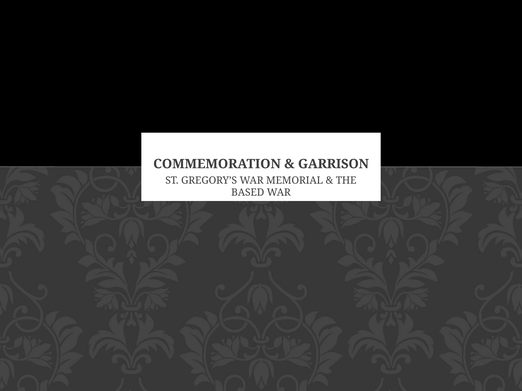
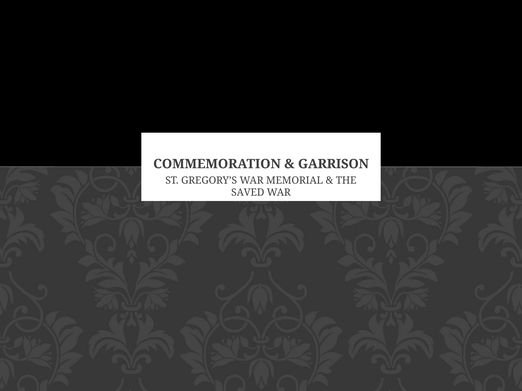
BASED: BASED -> SAVED (248, 193)
